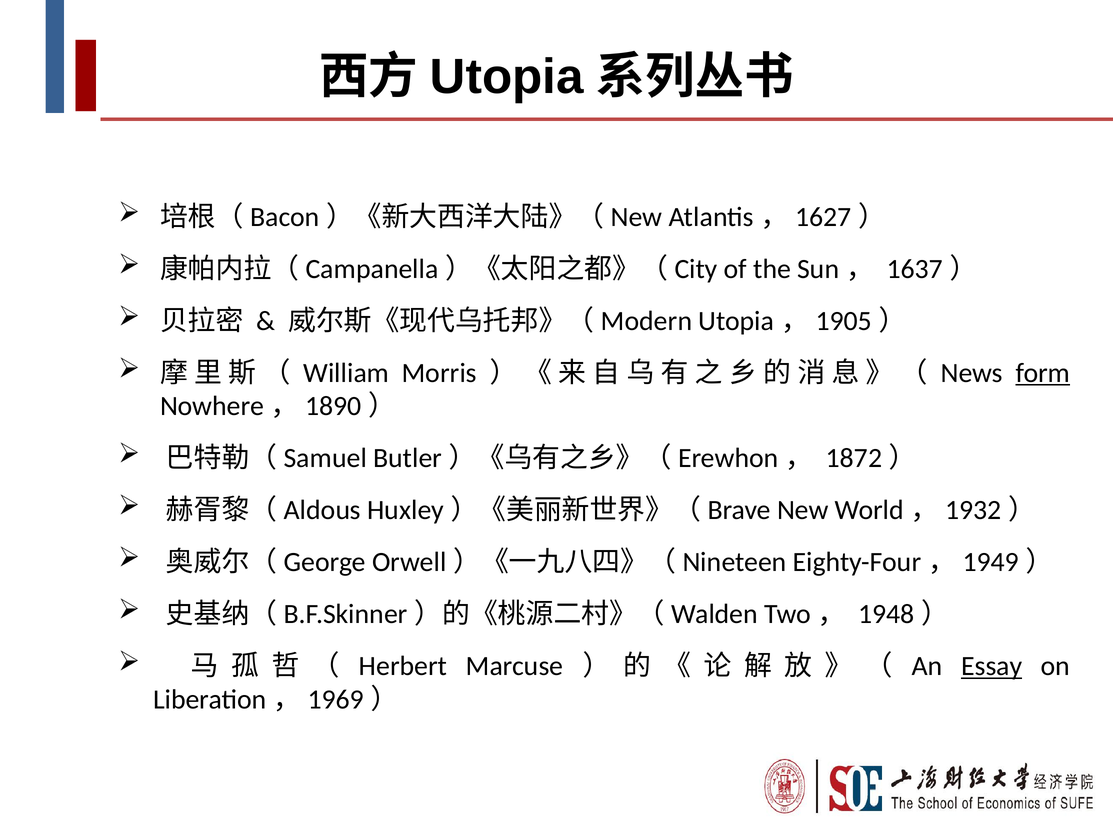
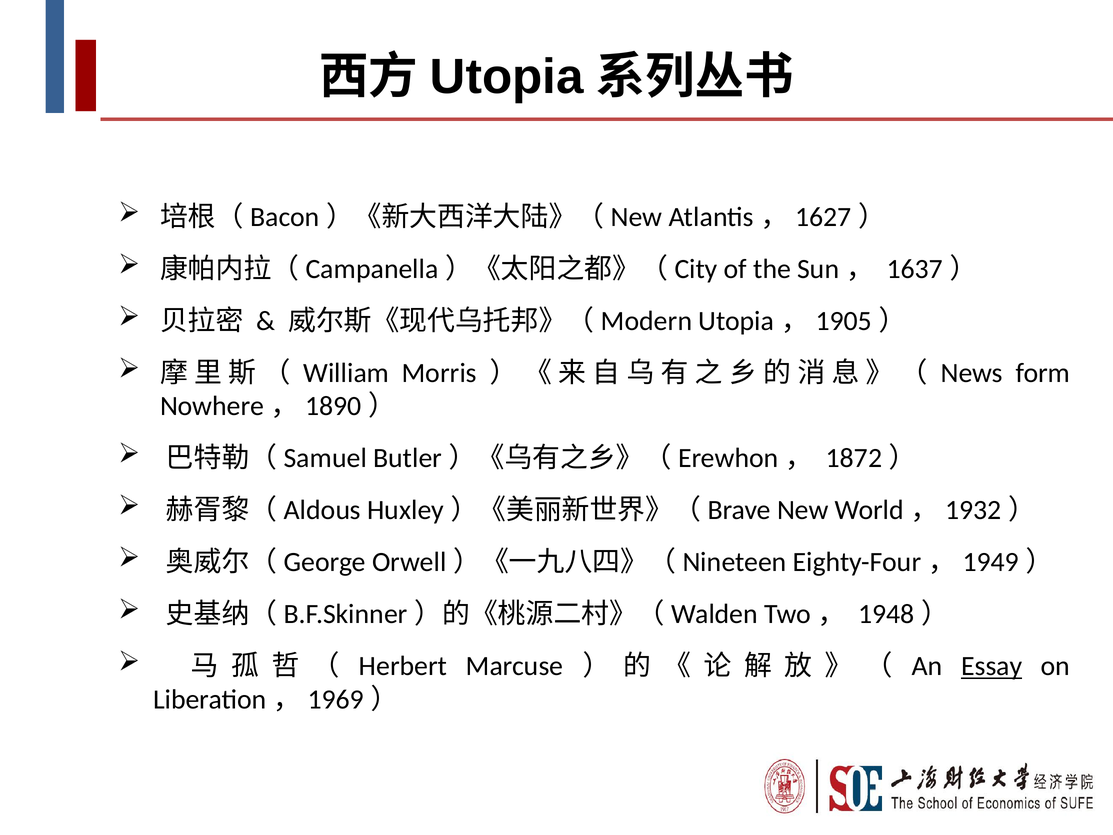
form underline: present -> none (1043, 373)
